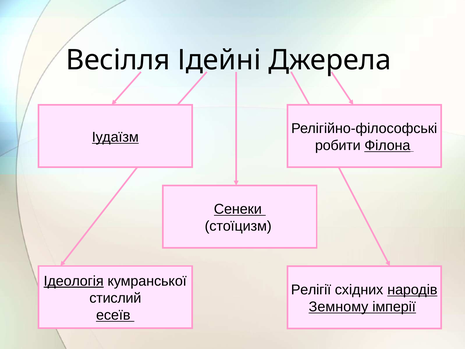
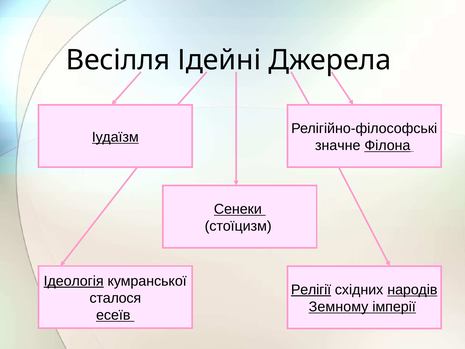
робити: робити -> значне (338, 145)
Релігії underline: none -> present (311, 290)
стислий: стислий -> сталося (115, 298)
